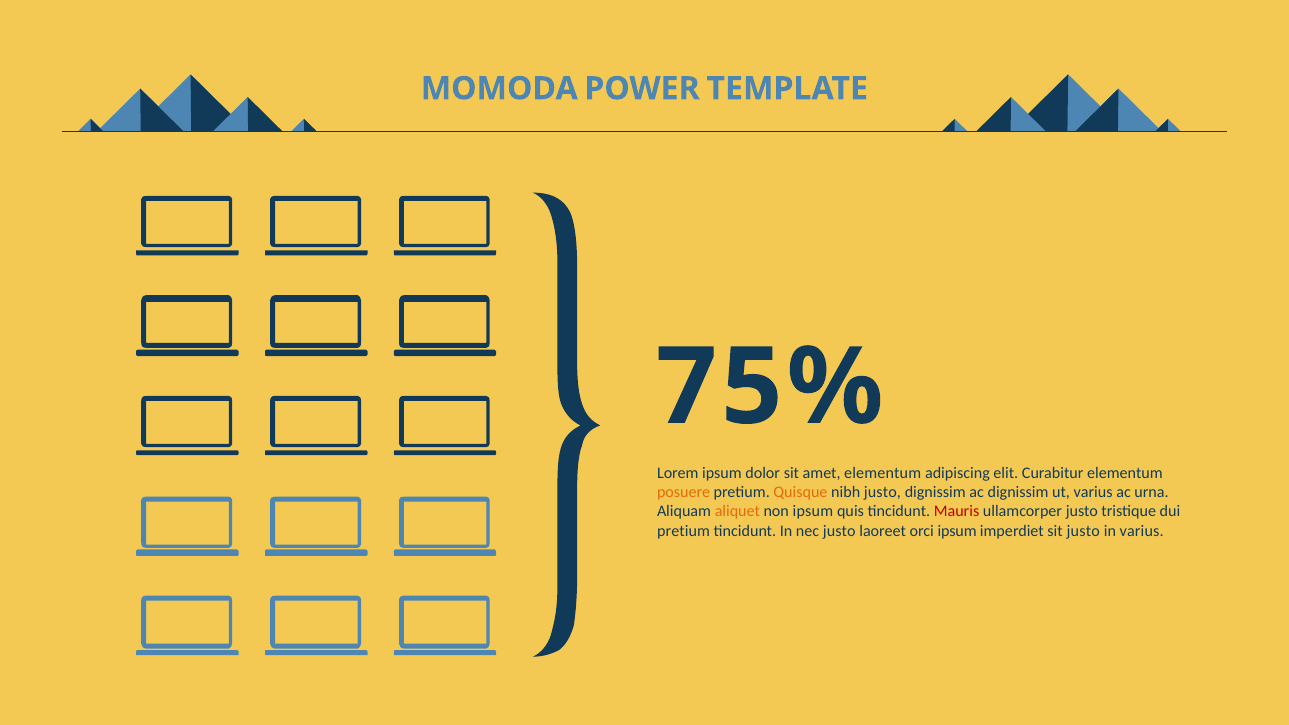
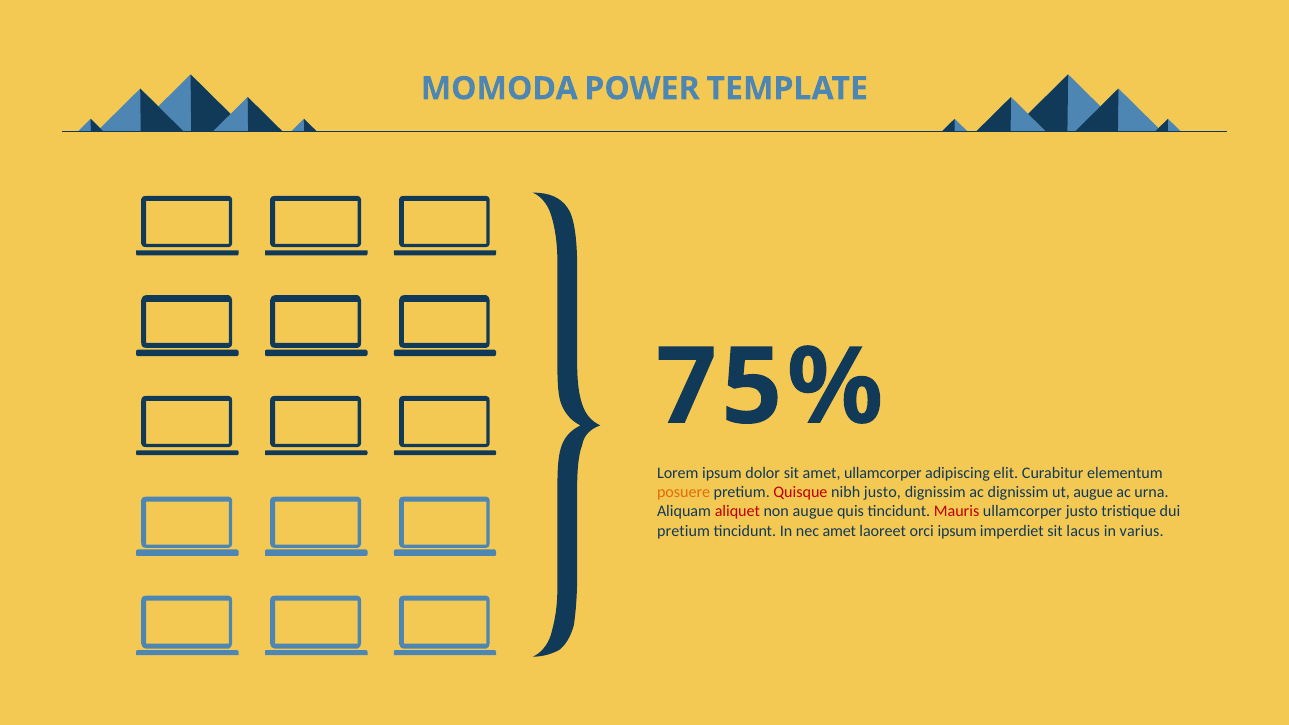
elementum: elementum -> ullamcorper (883, 473)
Quisque colour: orange -> red (800, 492)
ut varius: varius -> augue (1093, 492)
aliquet colour: orange -> red (737, 512)
non ipsum: ipsum -> augue (813, 512)
nec justo: justo -> amet (839, 531)
sit justo: justo -> lacus (1083, 531)
